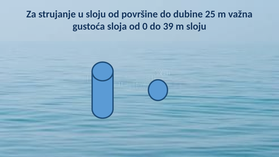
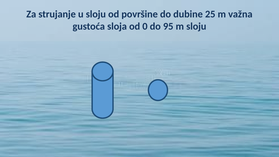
39: 39 -> 95 (168, 26)
